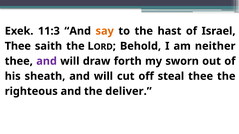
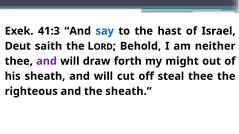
11:3: 11:3 -> 41:3 (49, 31)
say colour: orange -> blue (105, 31)
Thee: Thee -> Deut (18, 46)
sworn: sworn -> might (182, 61)
the deliver: deliver -> sheath (128, 92)
